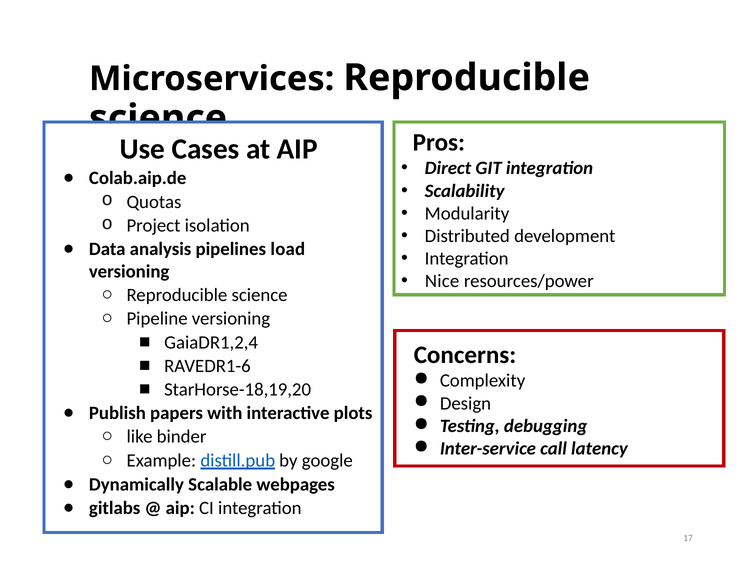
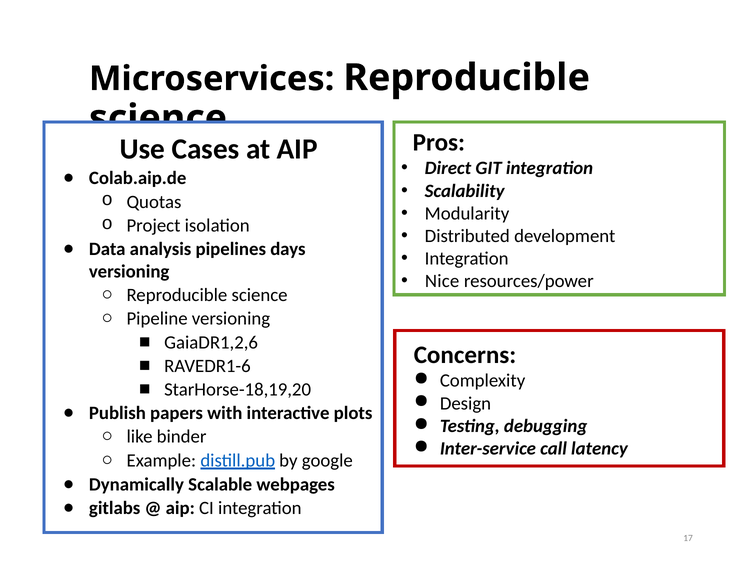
load: load -> days (288, 249)
GaiaDR1,2,4: GaiaDR1,2,4 -> GaiaDR1,2,6 (211, 342)
